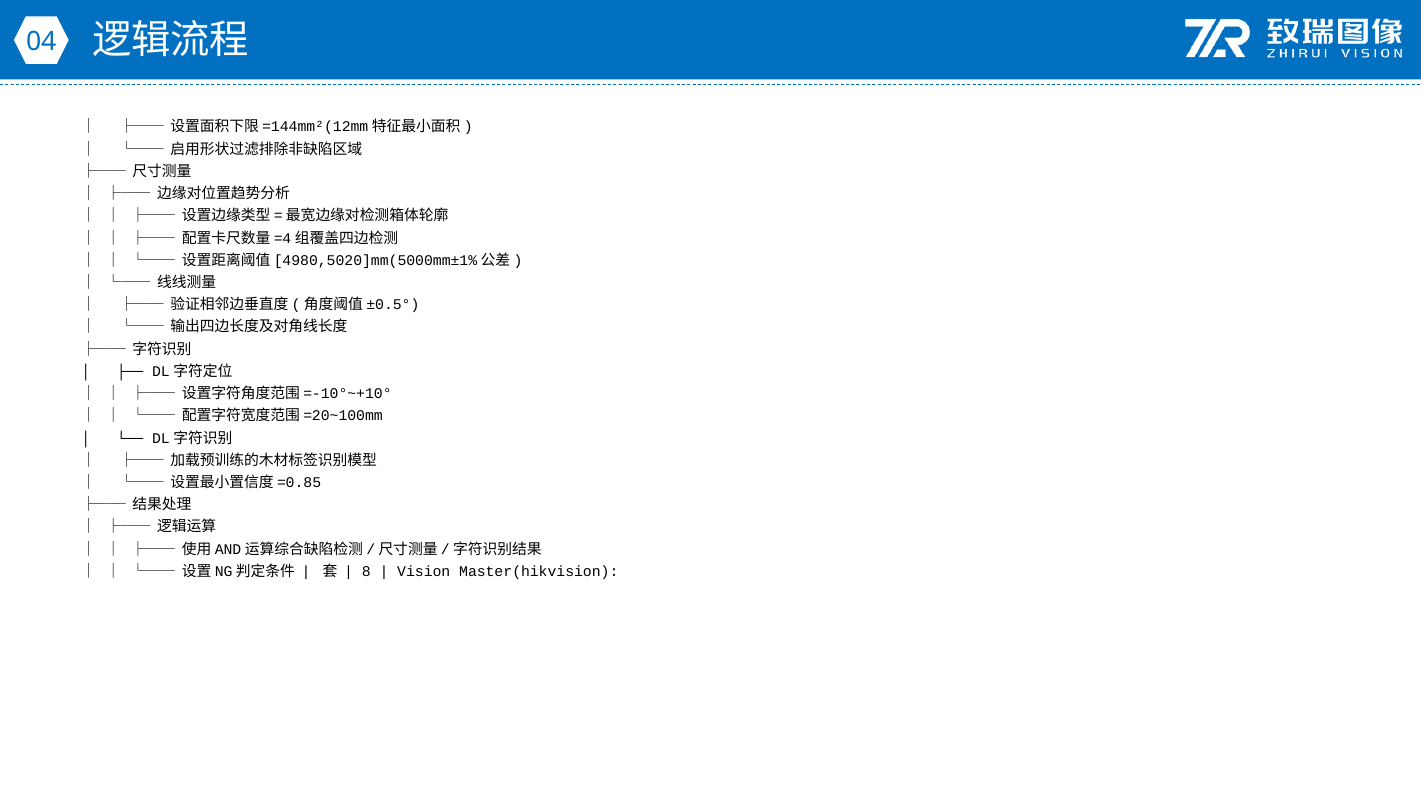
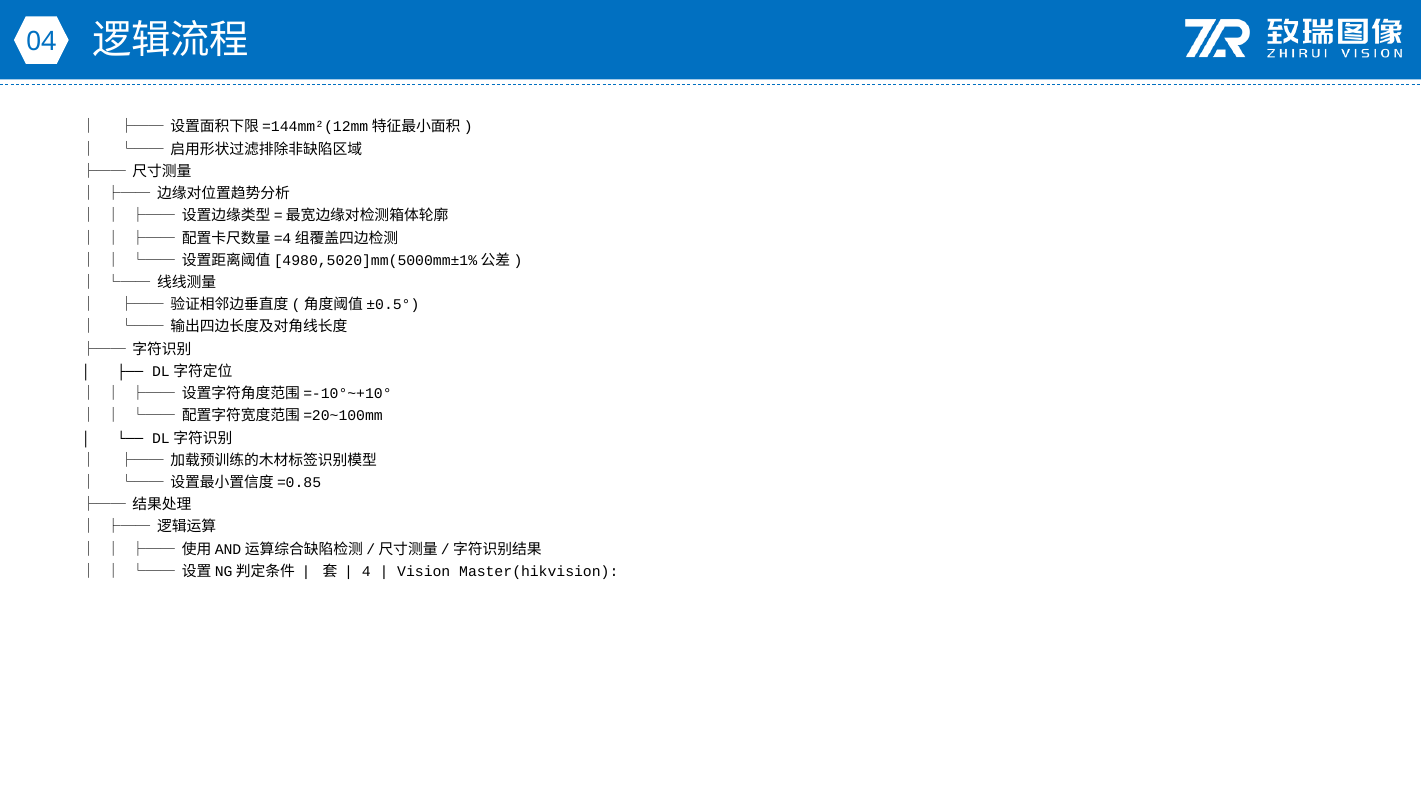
8: 8 -> 4 (366, 572)
